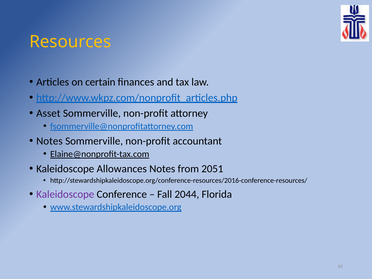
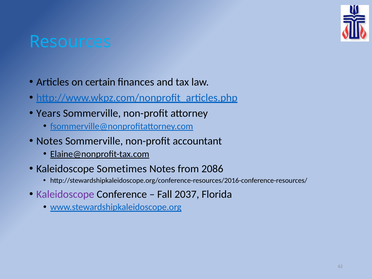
Resources colour: yellow -> light blue (70, 42)
Asset: Asset -> Years (48, 113)
Allowances: Allowances -> Sometimes (122, 169)
2051: 2051 -> 2086 (212, 169)
2044: 2044 -> 2037 (187, 194)
